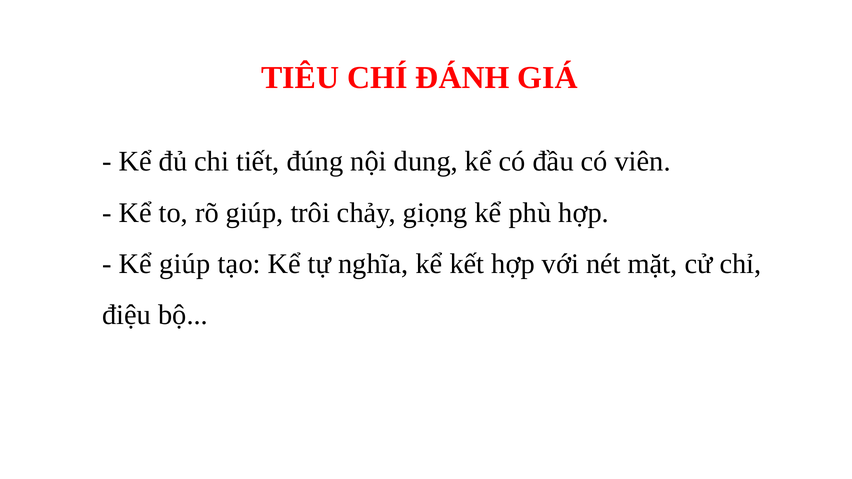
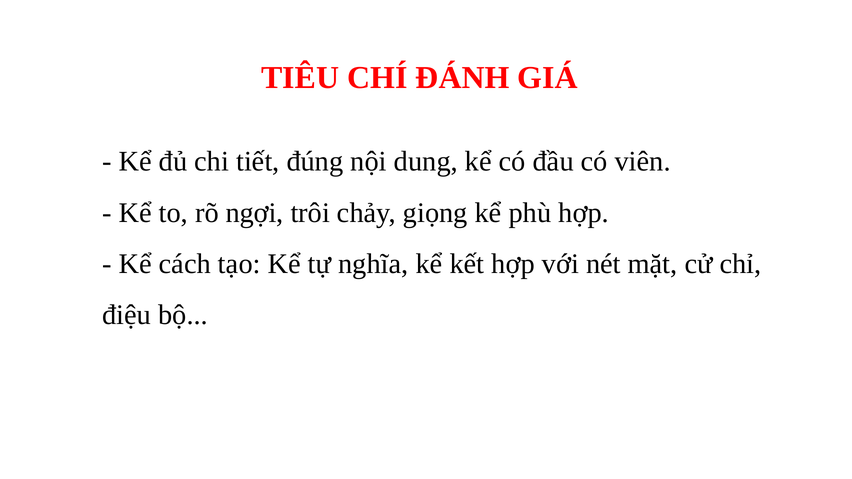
rõ giúp: giúp -> ngợi (255, 213)
Kể giúp: giúp -> cách (185, 264)
